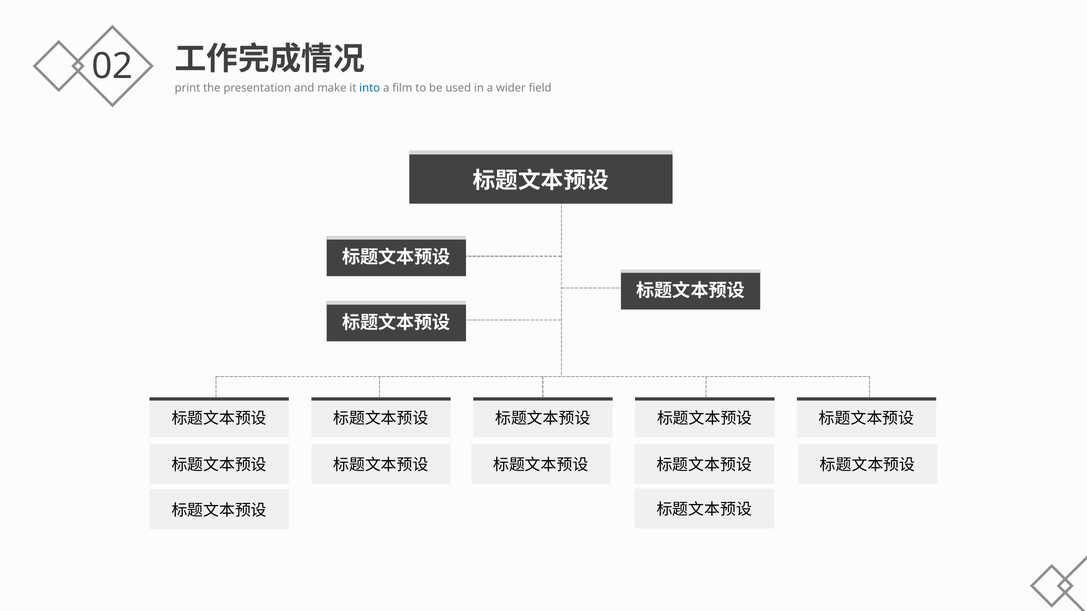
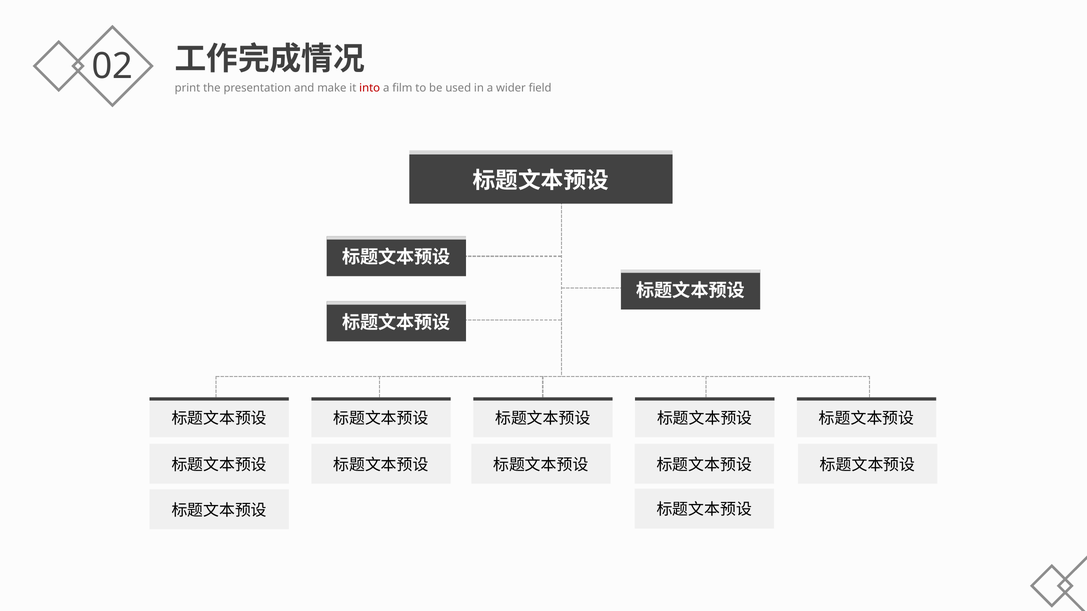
into colour: blue -> red (370, 88)
